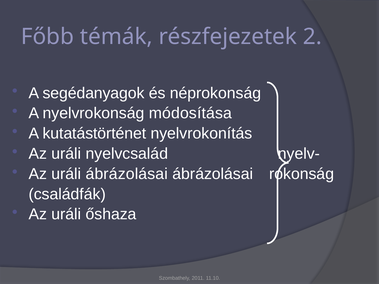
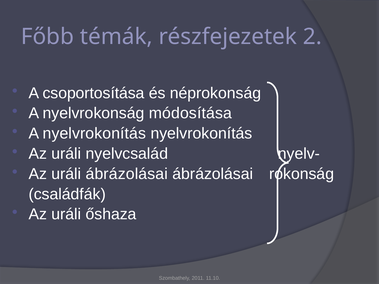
segédanyagok: segédanyagok -> csoportosítása (94, 93)
A kutatástörténet: kutatástörténet -> nyelvrokonítás (94, 134)
